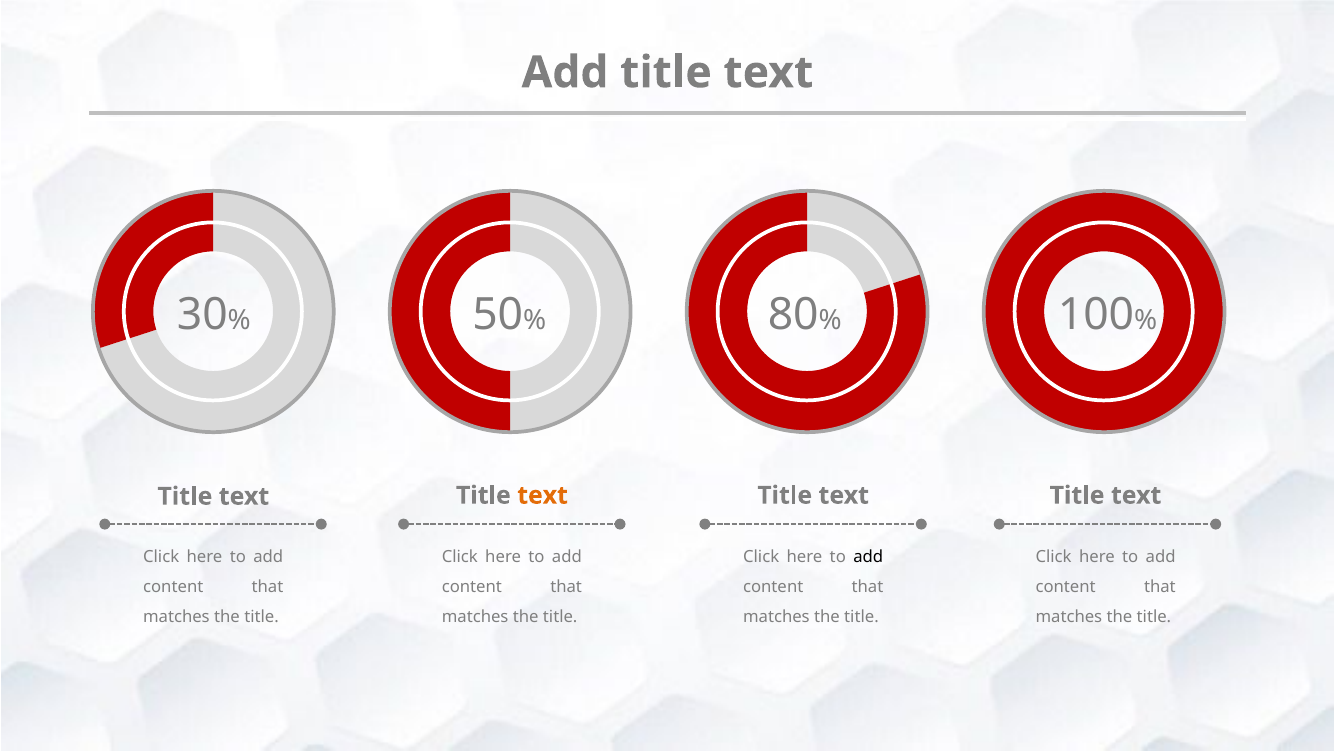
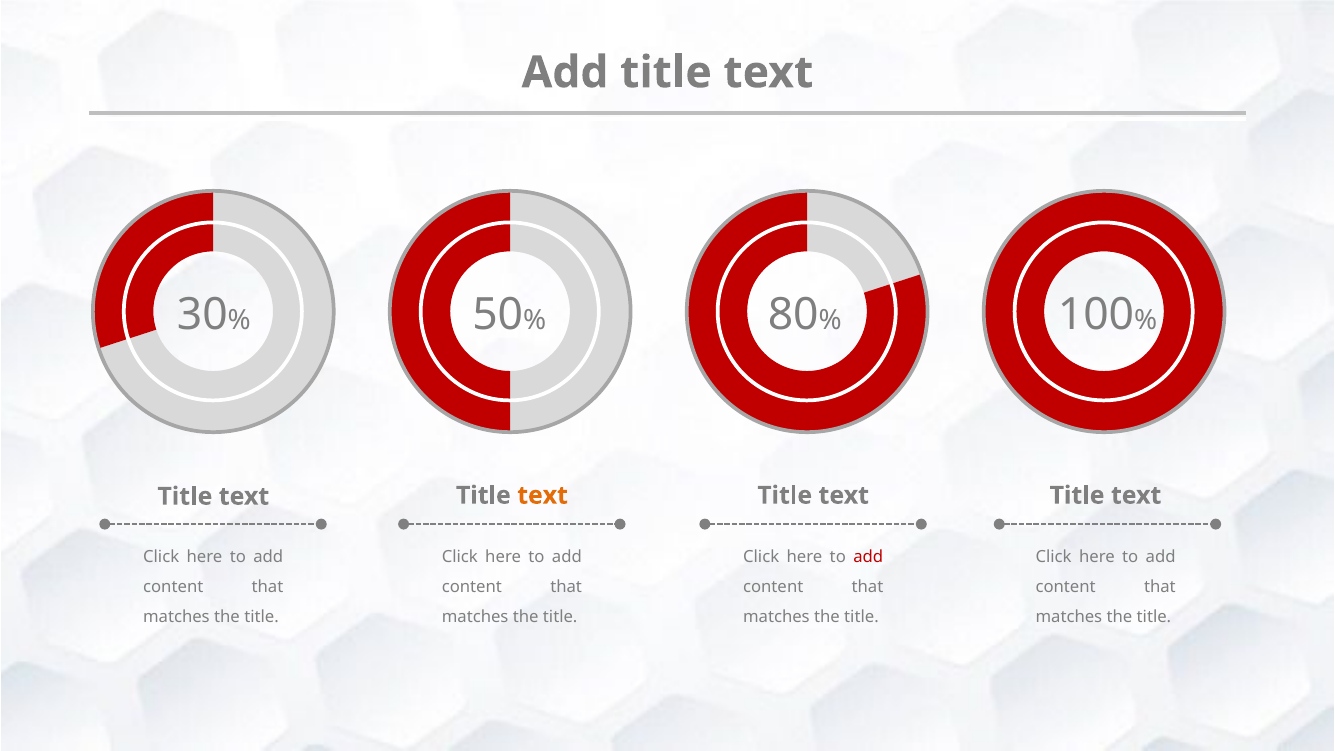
add colour: black -> red (868, 557)
